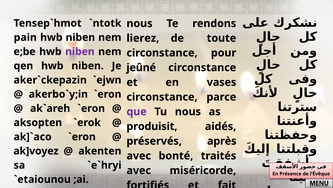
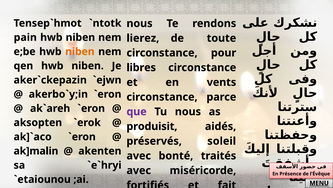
niben colour: purple -> orange (80, 51)
jeûné: jeûné -> libres (141, 67)
vases: vases -> vents (222, 82)
après: après -> soleil (222, 141)
ak]voyez: ak]voyez -> ak]malin (36, 150)
